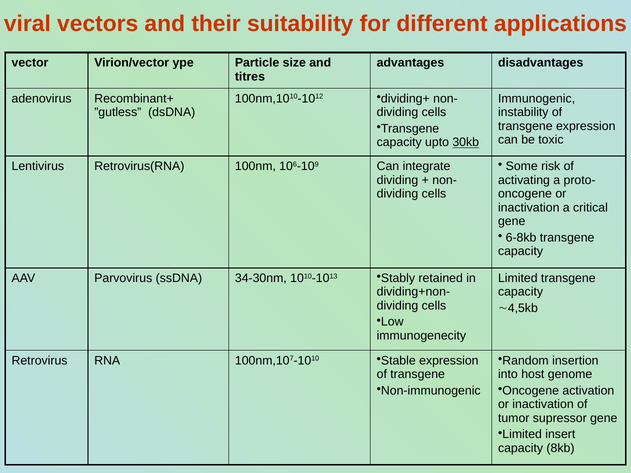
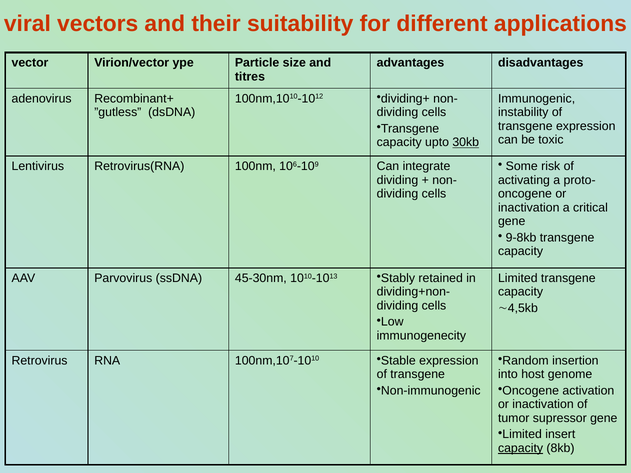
6-8kb: 6-8kb -> 9-8kb (521, 238)
34-30nm: 34-30nm -> 45-30nm (261, 278)
capacity underline: none -> present (521, 448)
